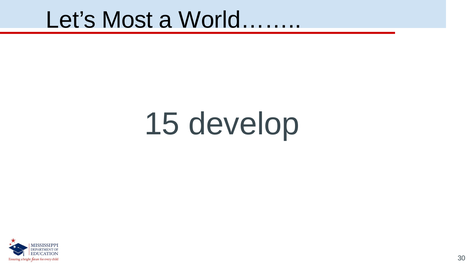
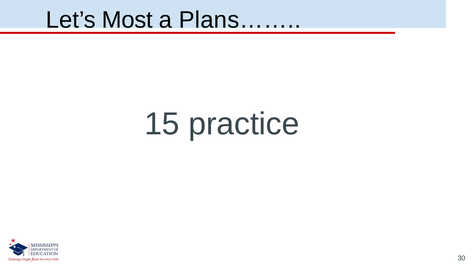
World……: World…… -> Plans…… (240, 20)
develop: develop -> practice (244, 124)
